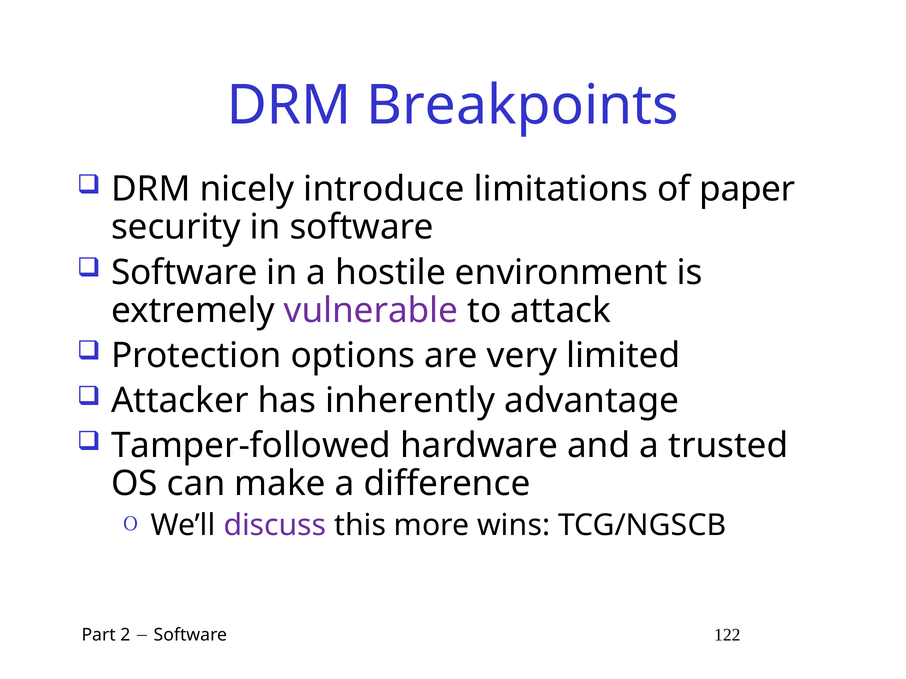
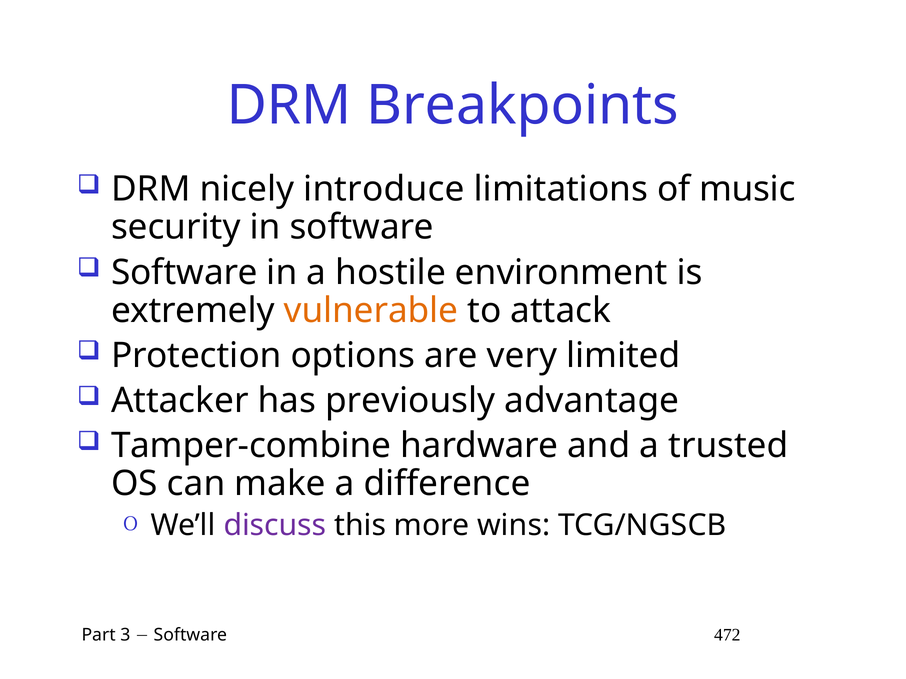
paper: paper -> music (747, 189)
vulnerable colour: purple -> orange (371, 311)
inherently: inherently -> previously (410, 401)
Tamper-followed: Tamper-followed -> Tamper-combine (251, 446)
2: 2 -> 3 (125, 635)
122: 122 -> 472 (727, 635)
